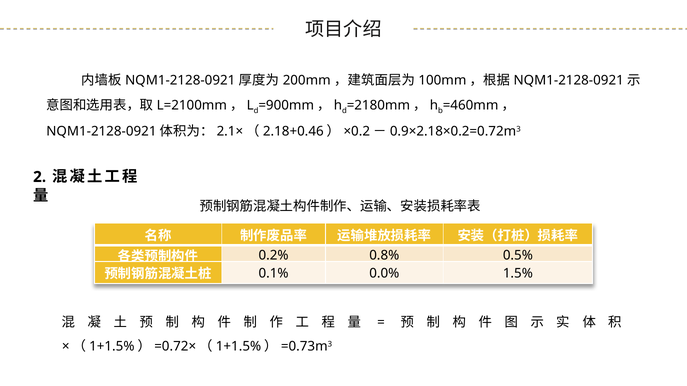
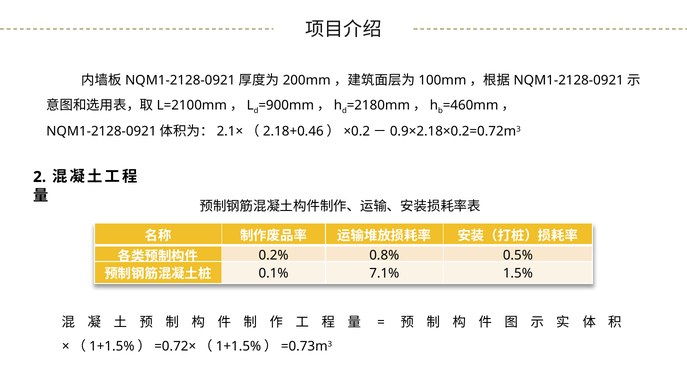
0.0%: 0.0% -> 7.1% (384, 274)
